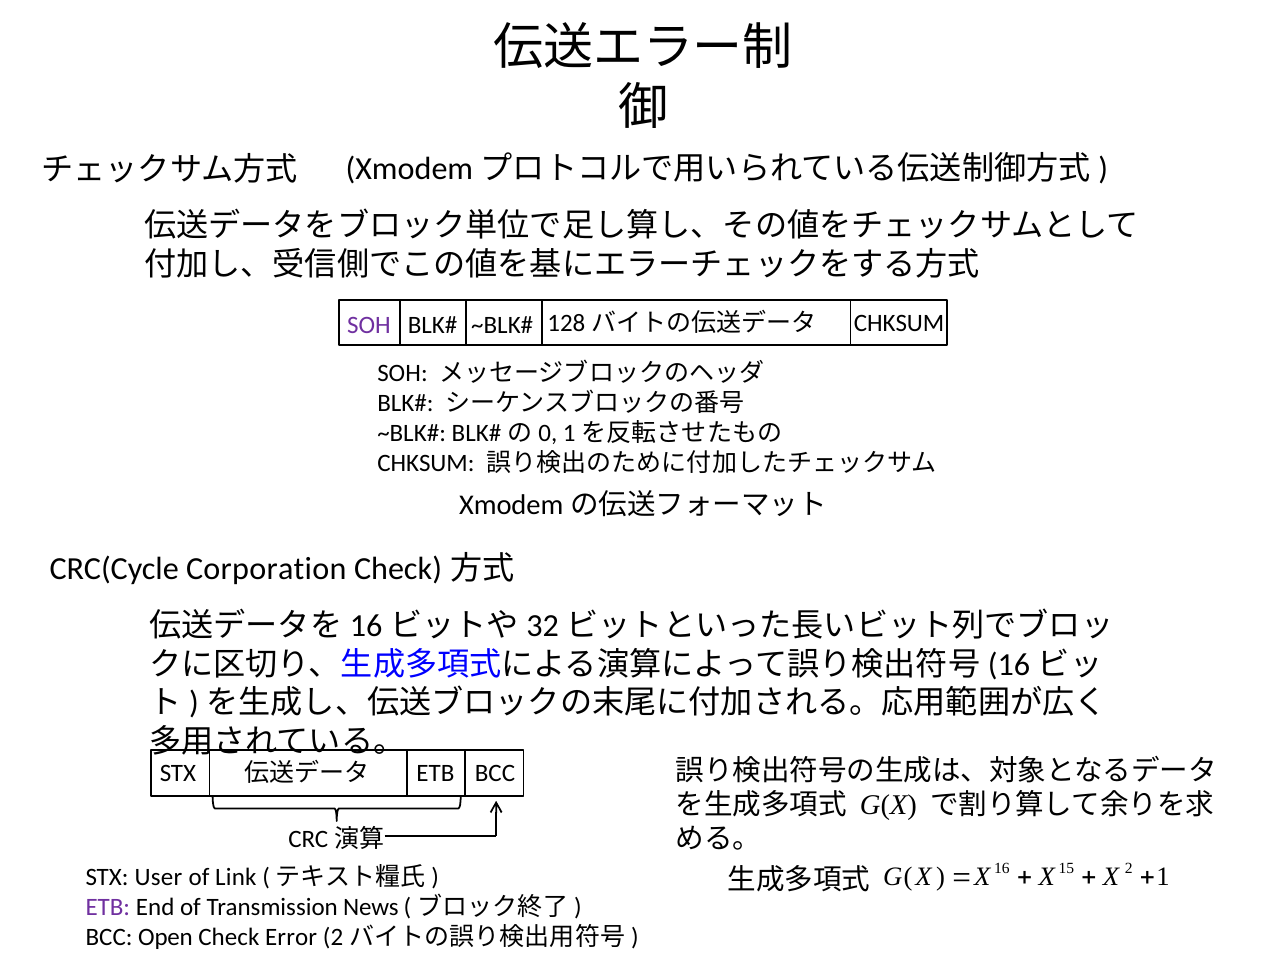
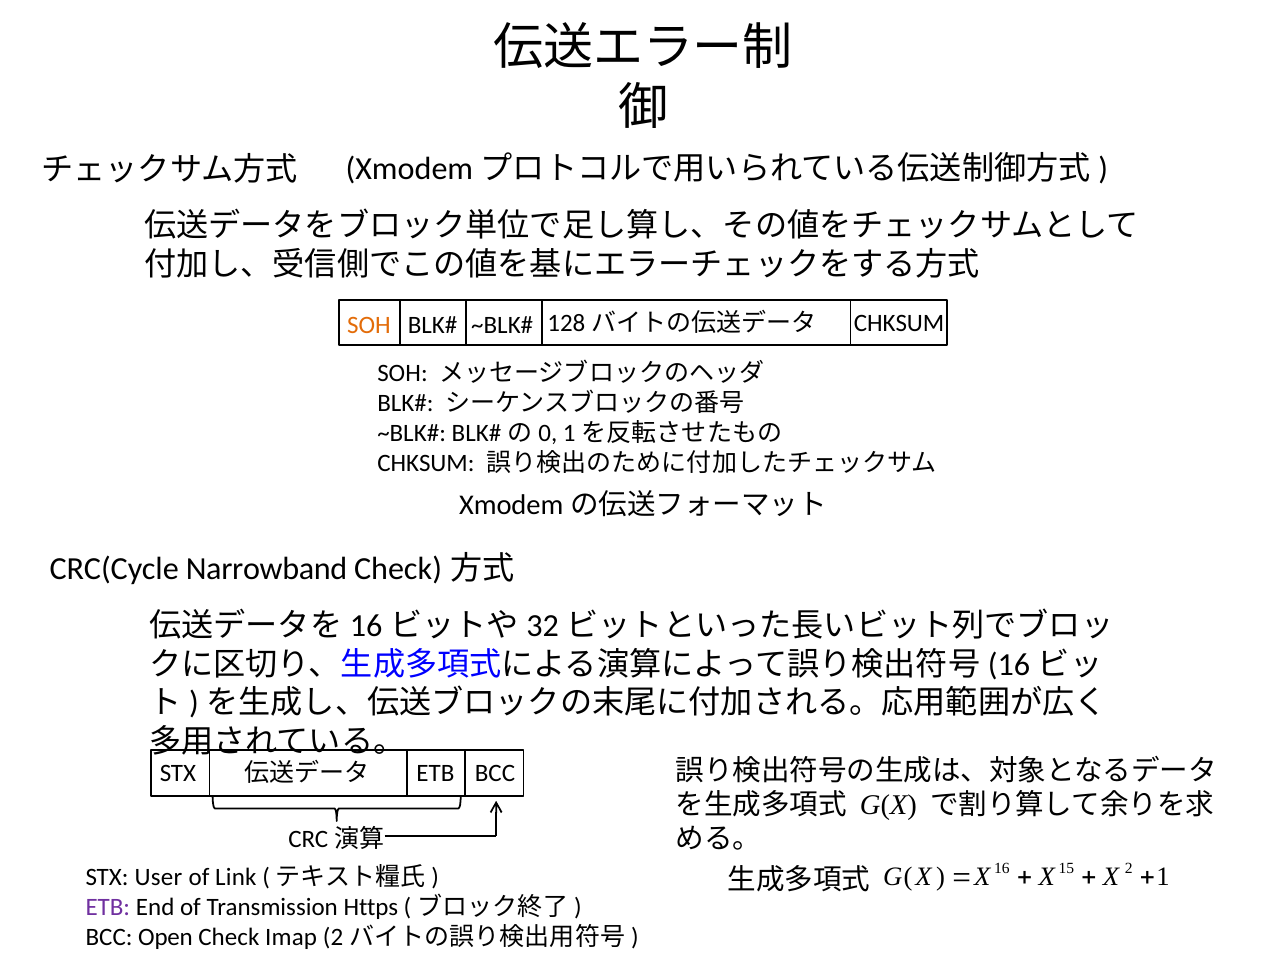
SOH colour: purple -> orange (369, 325)
Corporation: Corporation -> Narrowband (267, 570)
News: News -> Https (371, 907)
Error: Error -> Imap (291, 937)
